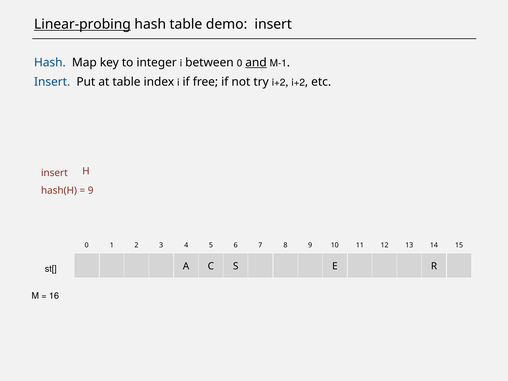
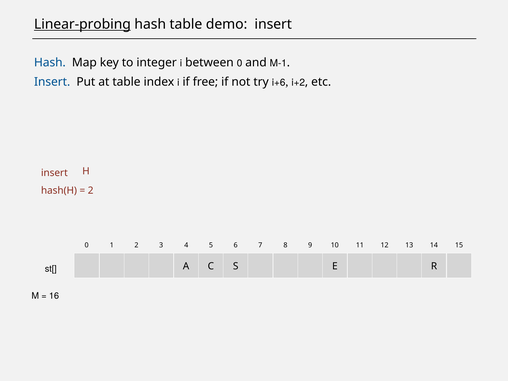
and underline: present -> none (256, 63)
try i+2: i+2 -> i+6 (279, 83)
9: 9 -> 2 (91, 191)
